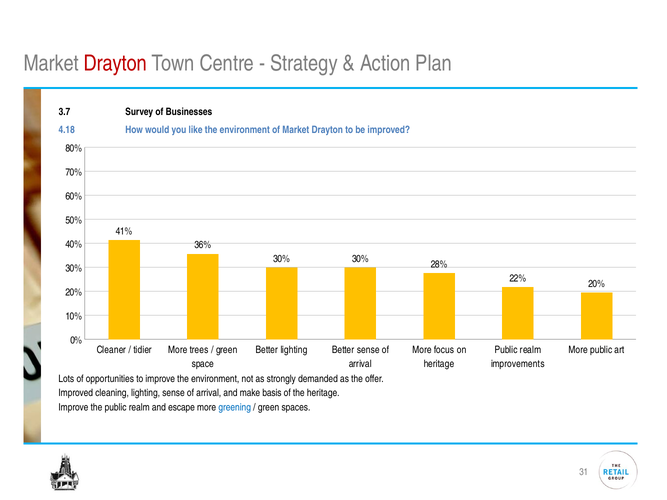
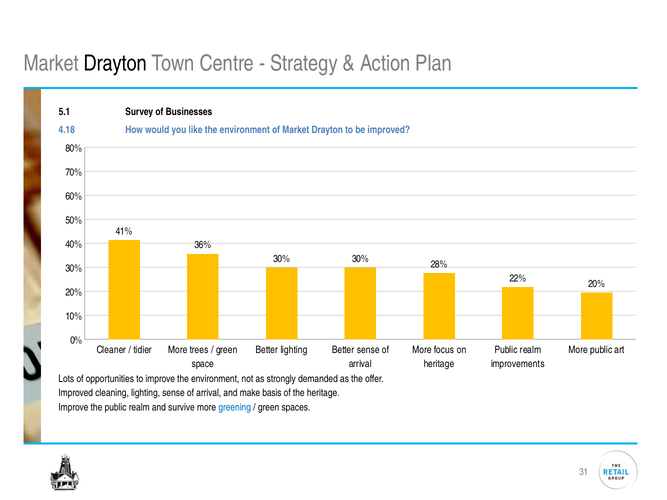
Drayton colour: red -> black (115, 63)
3.7: 3.7 -> 5.1 (64, 112)
escape: escape -> survive (181, 408)
